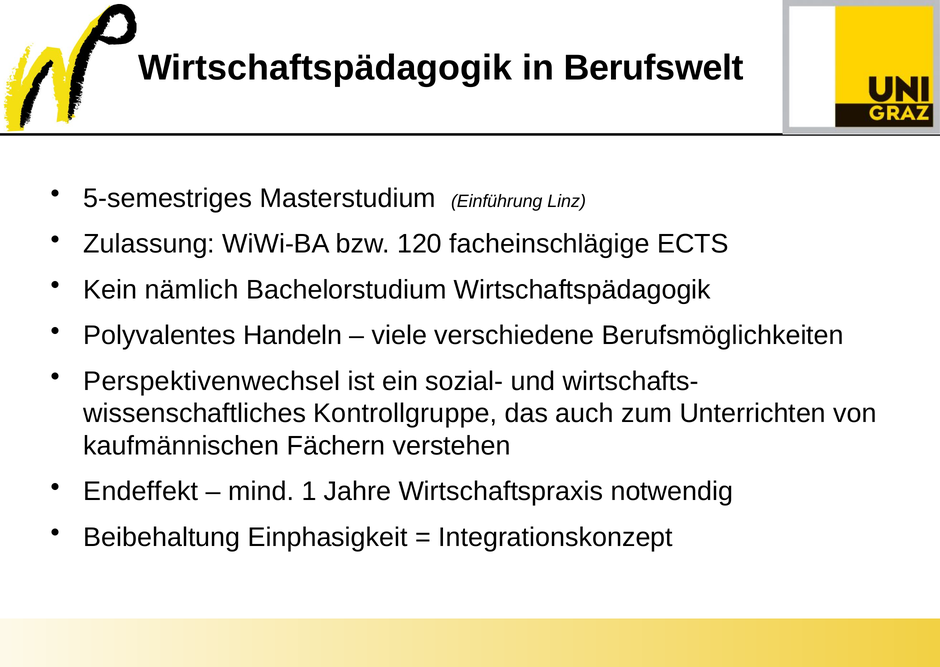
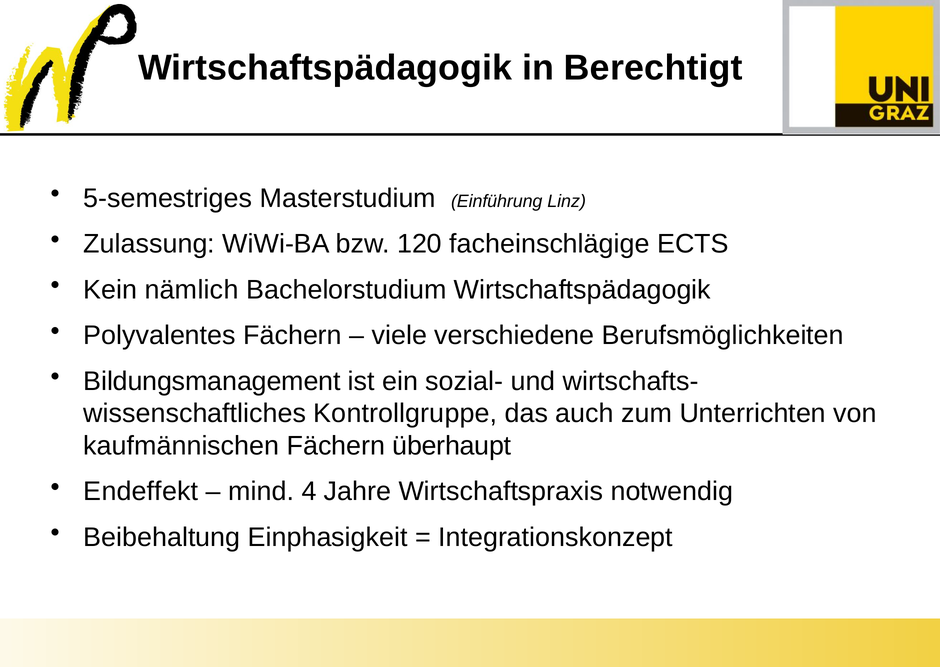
Berufswelt: Berufswelt -> Berechtigt (653, 68)
Polyvalentes Handeln: Handeln -> Fächern (293, 336)
Perspektivenwechsel: Perspektivenwechsel -> Bildungsmanagement (212, 381)
verstehen: verstehen -> überhaupt (452, 446)
1: 1 -> 4 (309, 492)
